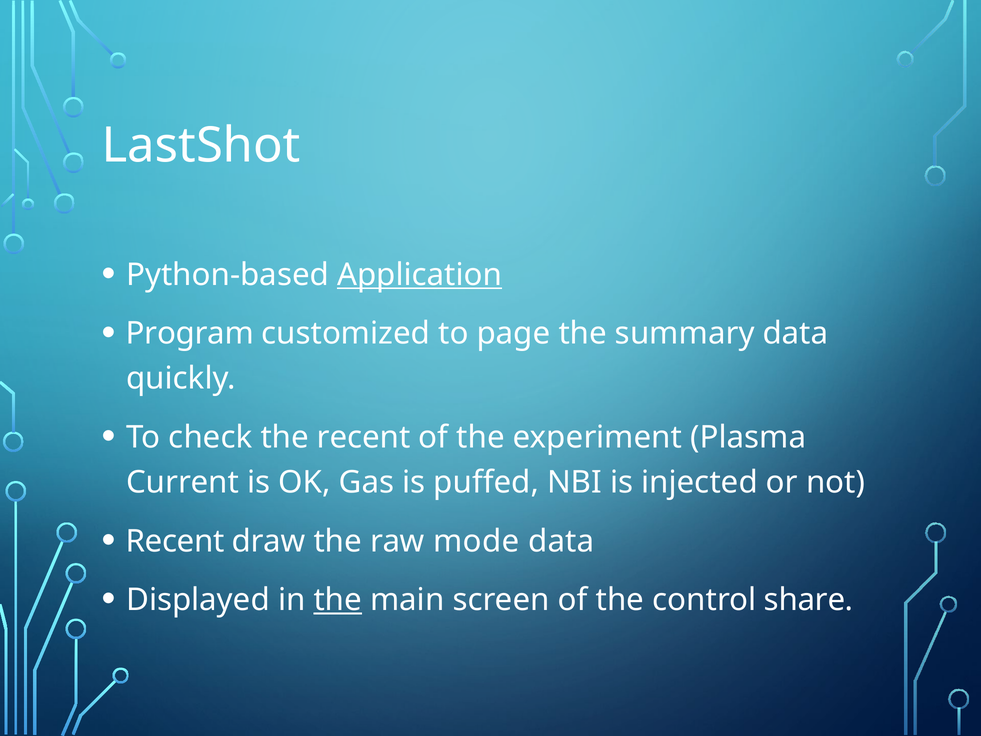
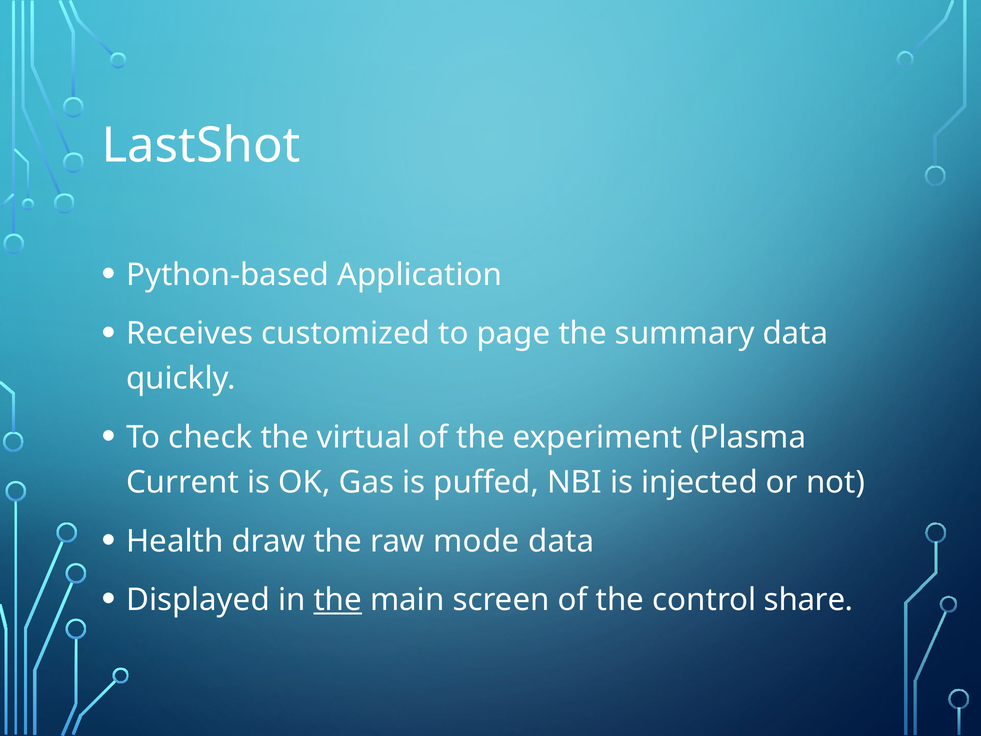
Application underline: present -> none (420, 275)
Program: Program -> Receives (190, 333)
the recent: recent -> virtual (364, 437)
Recent: Recent -> Health (175, 541)
